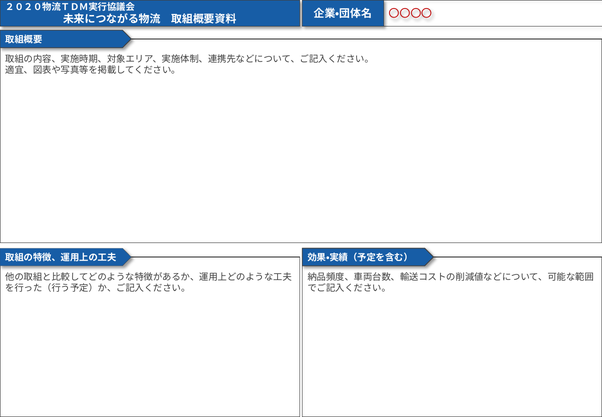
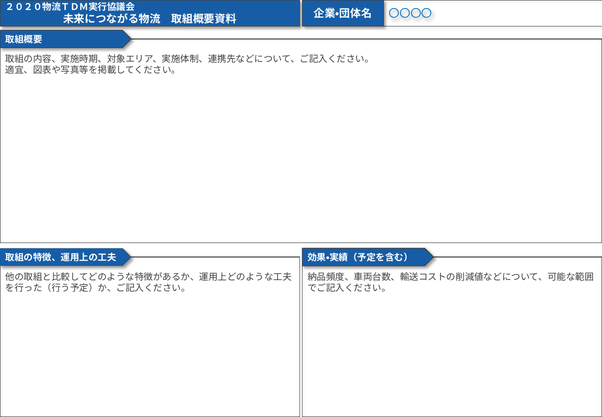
〇〇〇〇 colour: red -> blue (411, 14)
